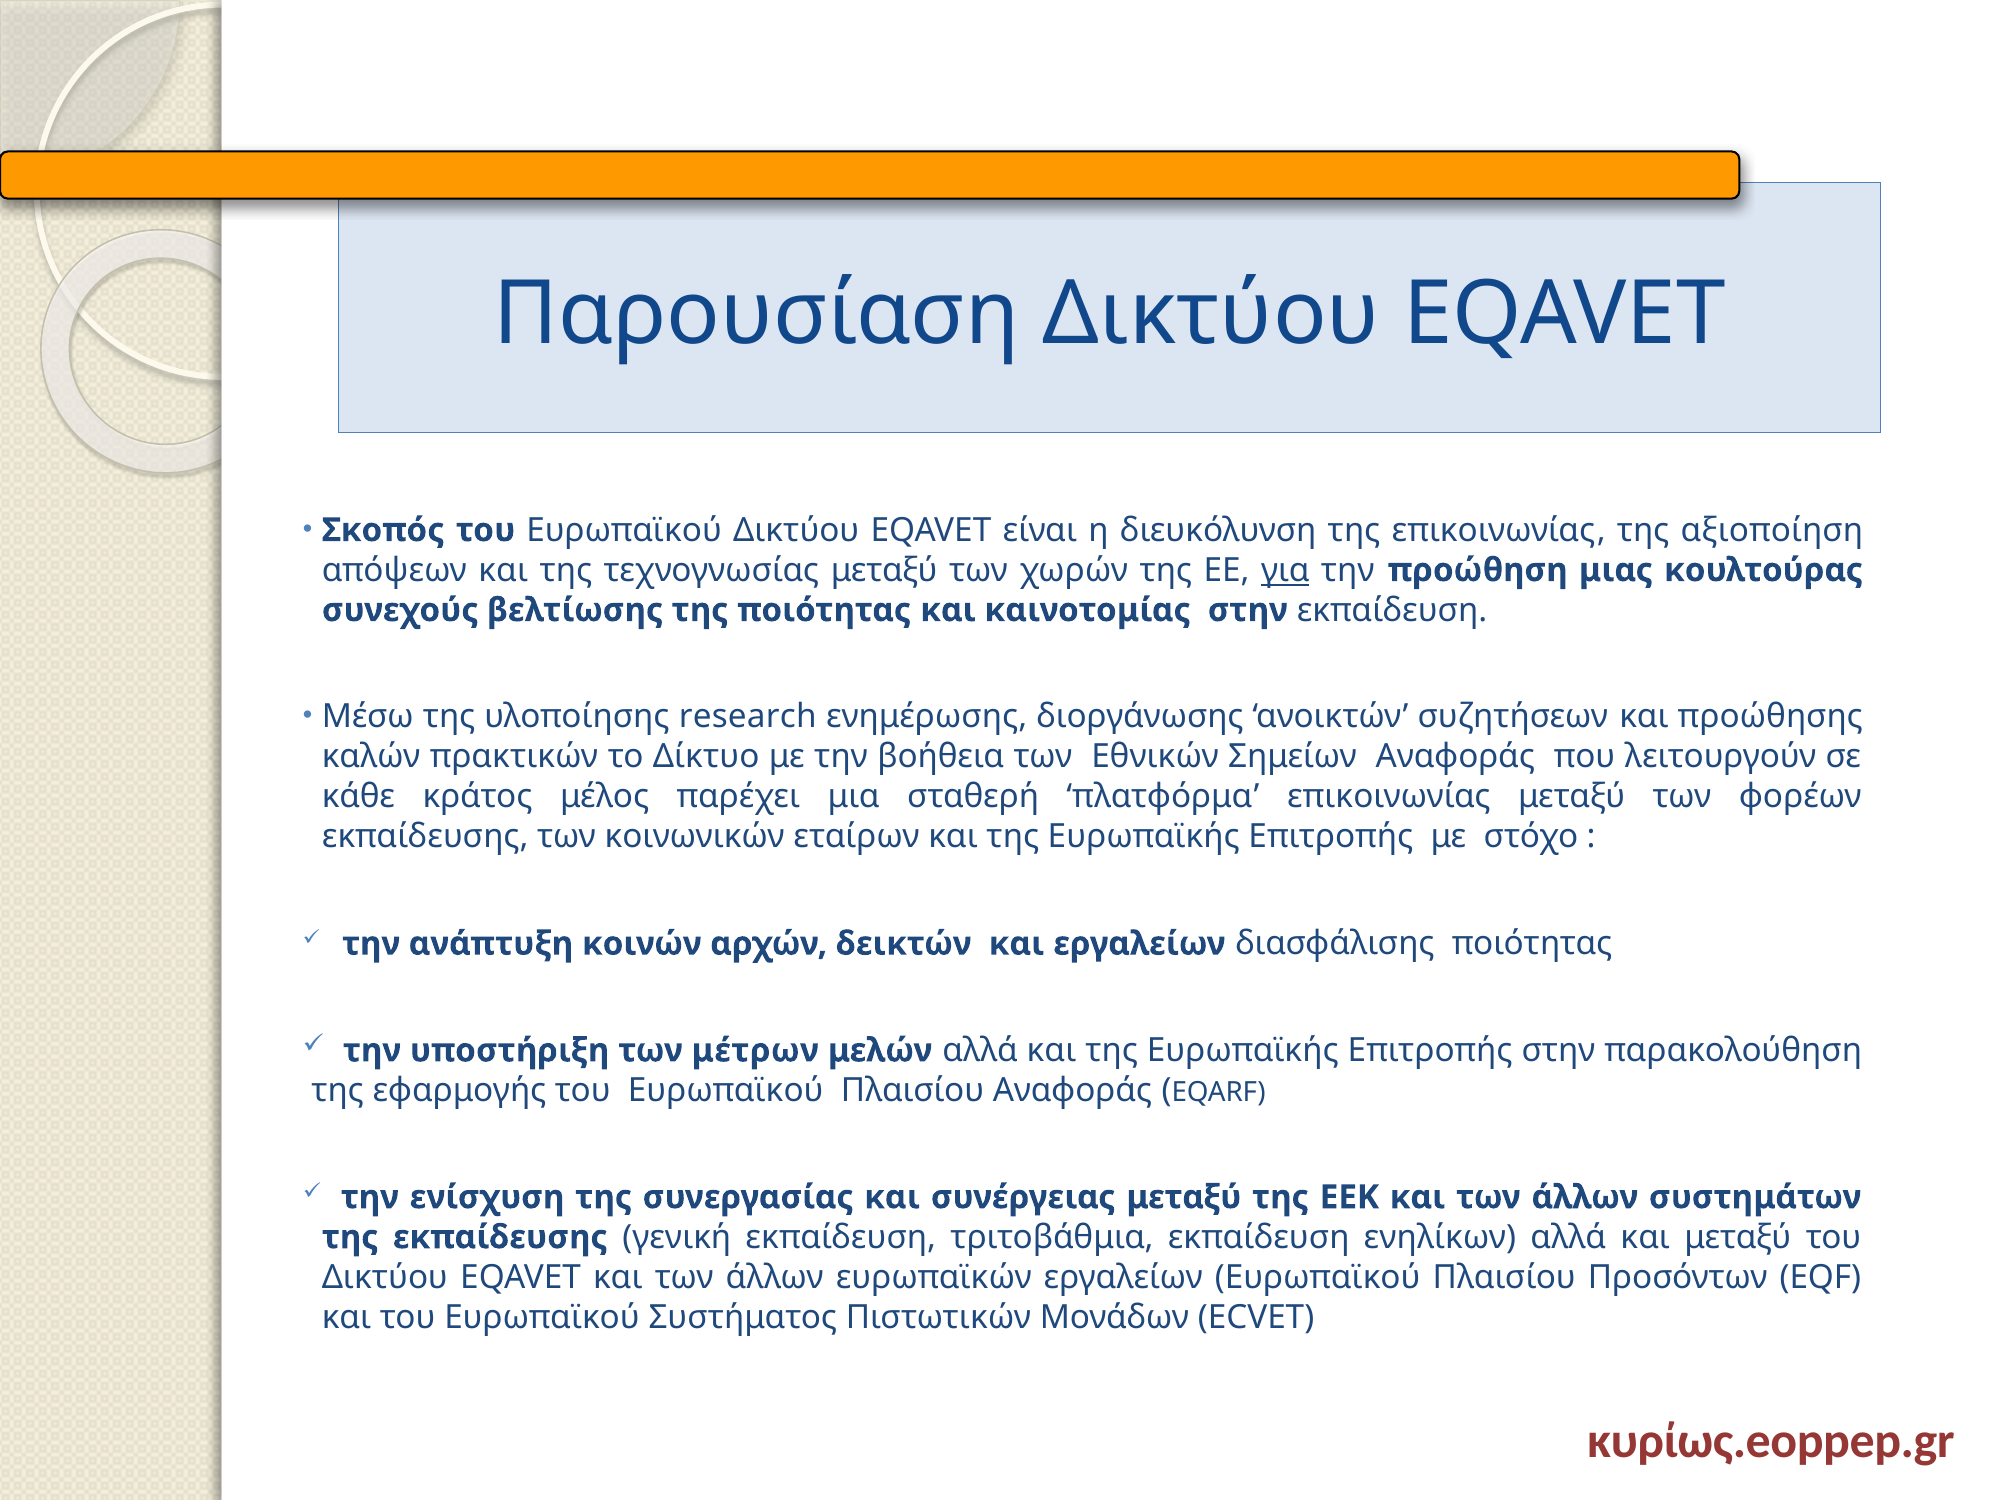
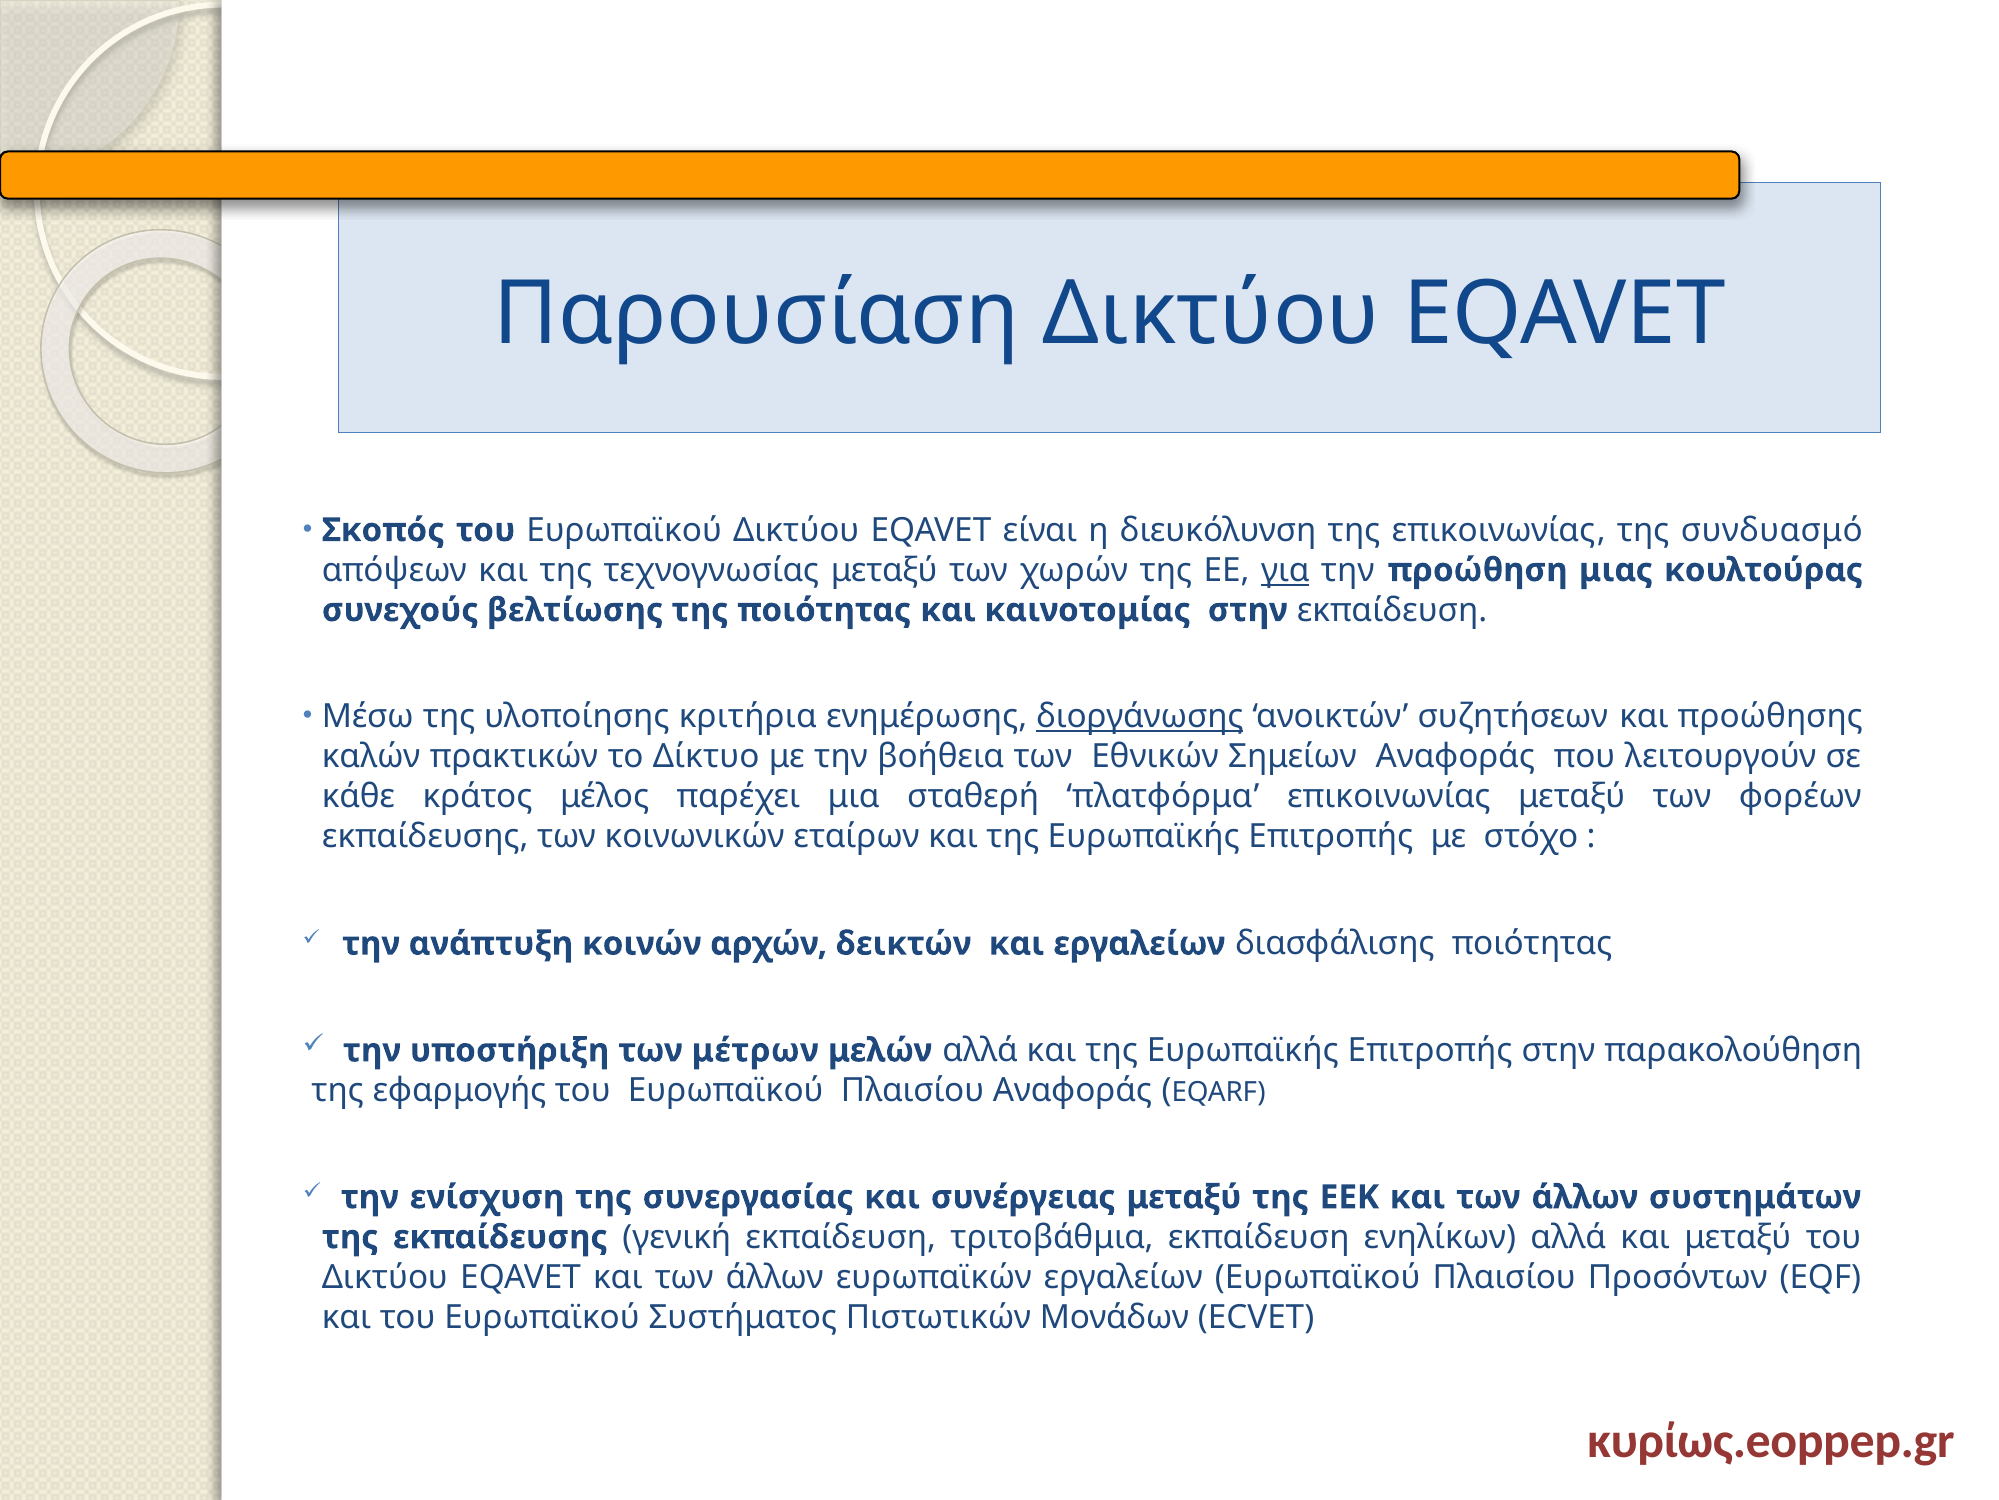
αξιοποίηση: αξιοποίηση -> συνδυασμό (1772, 530)
research: research -> κριτήρια (748, 717)
διοργάνωσης underline: none -> present (1140, 717)
